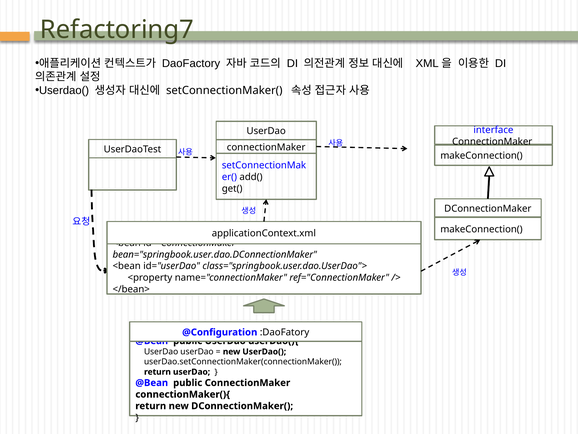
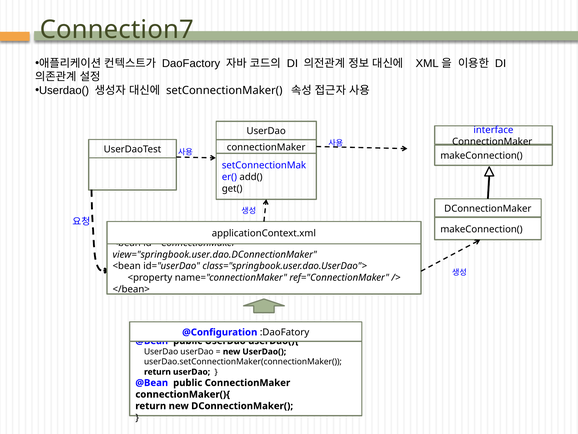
Refactoring7: Refactoring7 -> Connection7 (117, 30)
bean="springbook.user.dao.DConnectionMaker: bean="springbook.user.dao.DConnectionMaker -> view="springbook.user.dao.DConnectionMaker (215, 254)
